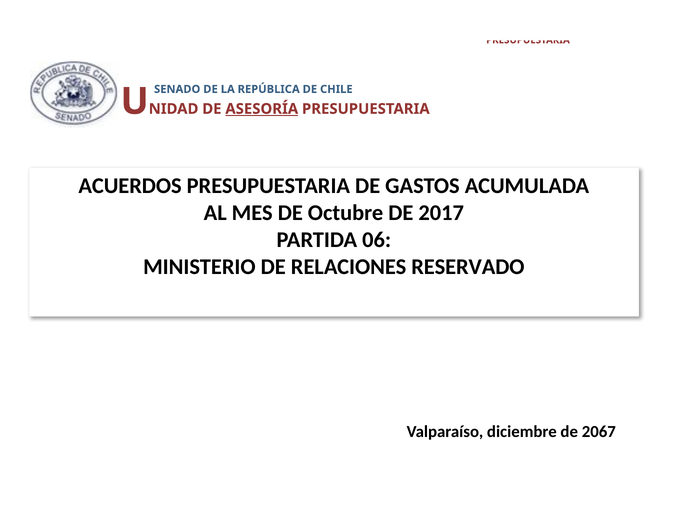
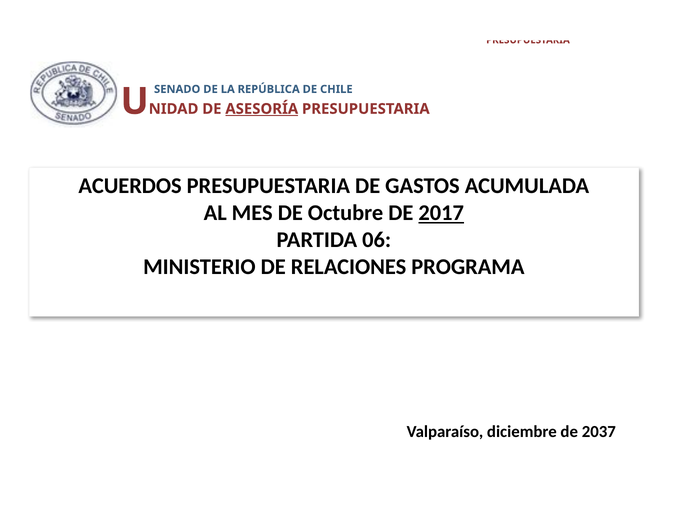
2017 underline: none -> present (441, 213)
RESERVADO: RESERVADO -> PROGRAMA (468, 267)
2067: 2067 -> 2037 (599, 431)
